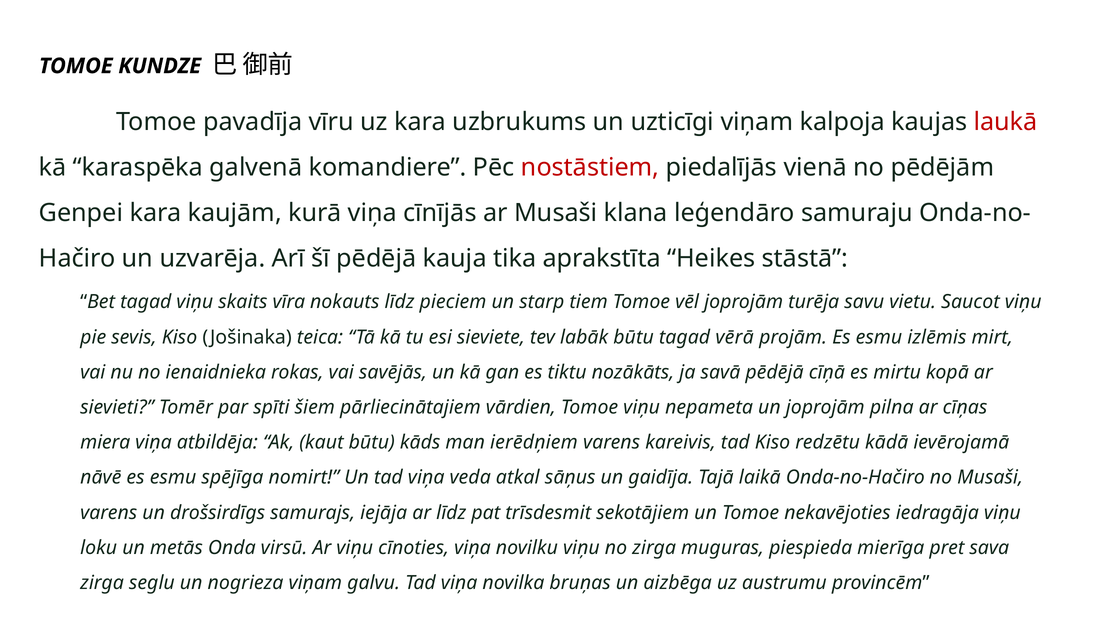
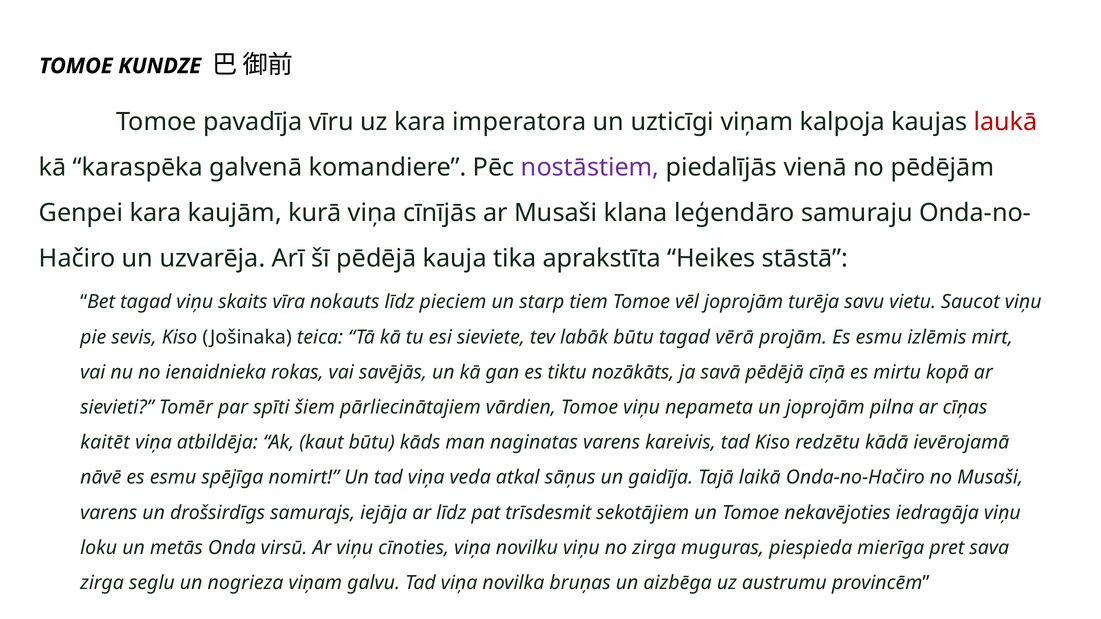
uzbrukums: uzbrukums -> imperatora (519, 122)
nostāstiem colour: red -> purple (590, 168)
miera: miera -> kaitēt (105, 443)
ierēdņiem: ierēdņiem -> naginatas (534, 443)
